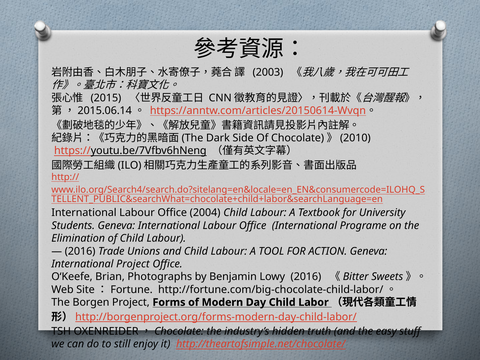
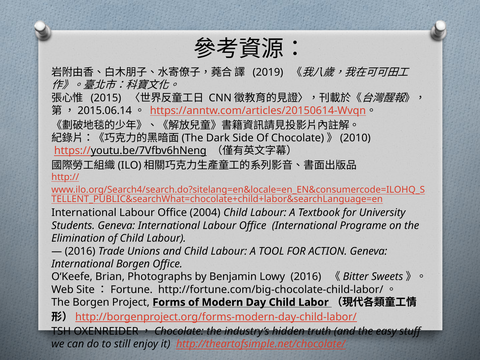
2003: 2003 -> 2019 (268, 72)
International Project: Project -> Borgen (133, 264)
